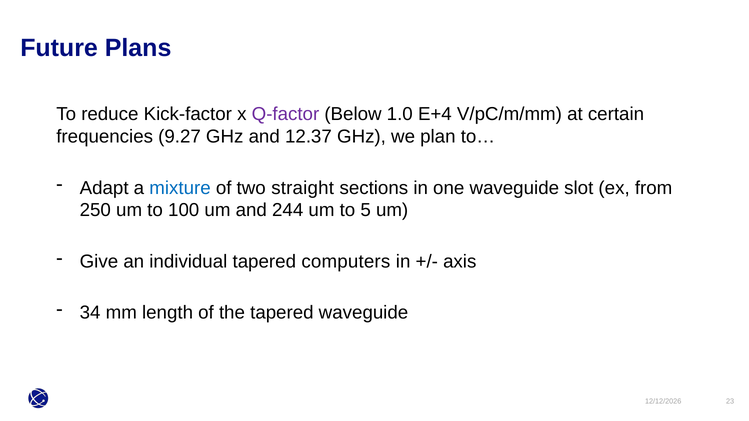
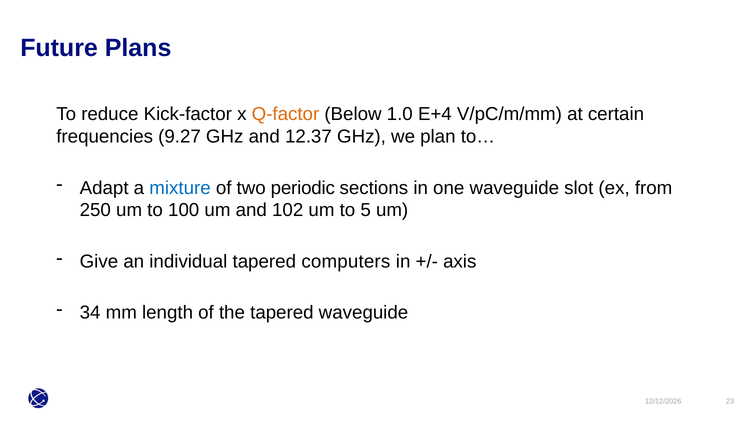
Q-factor colour: purple -> orange (285, 114)
straight: straight -> periodic (303, 188)
244: 244 -> 102 (288, 210)
